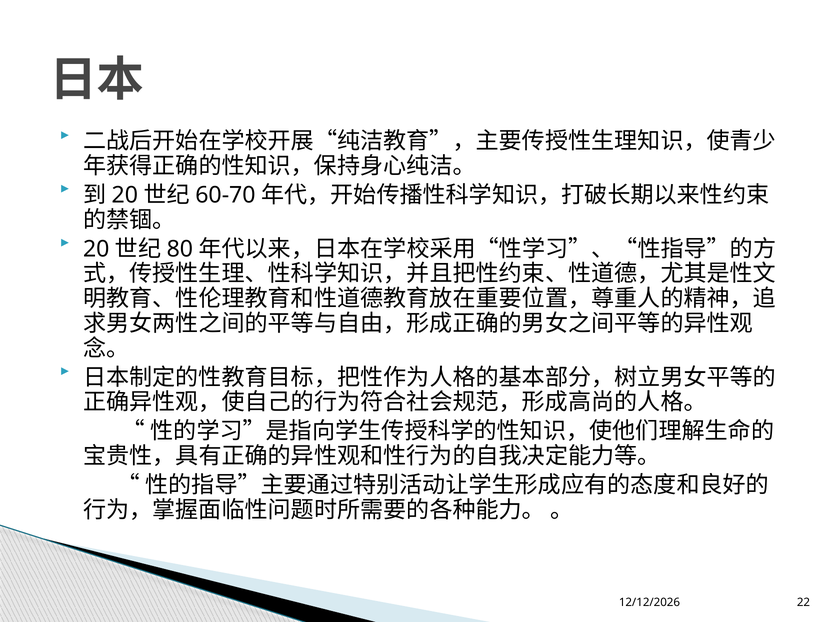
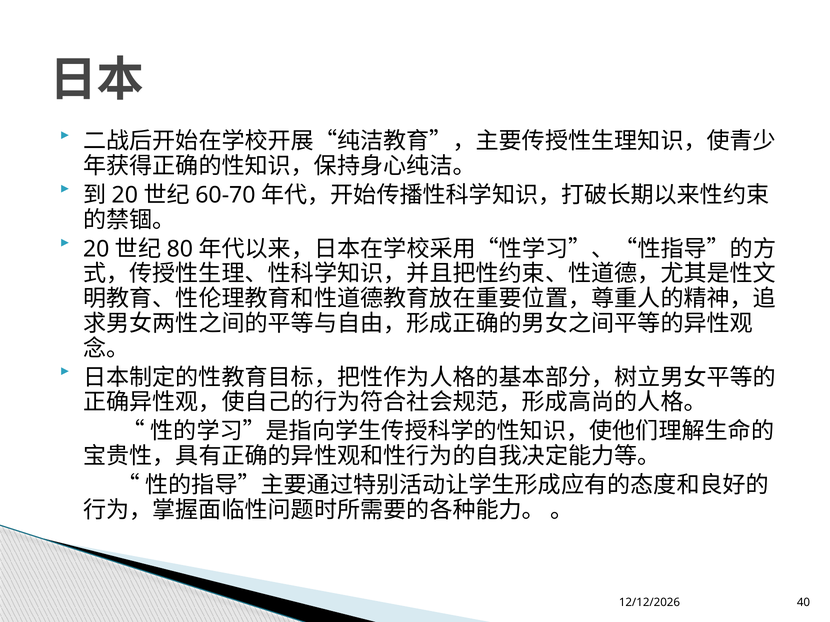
22: 22 -> 40 (803, 603)
